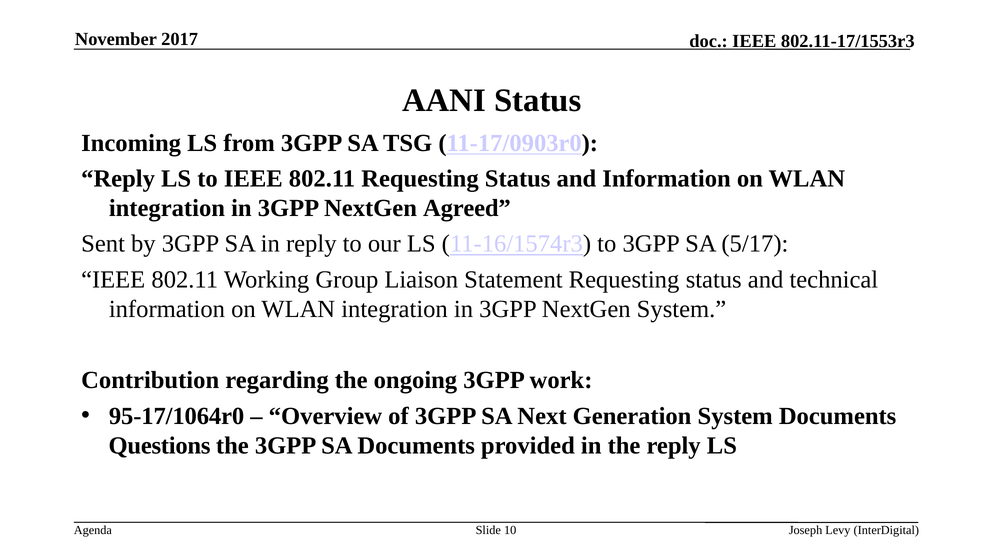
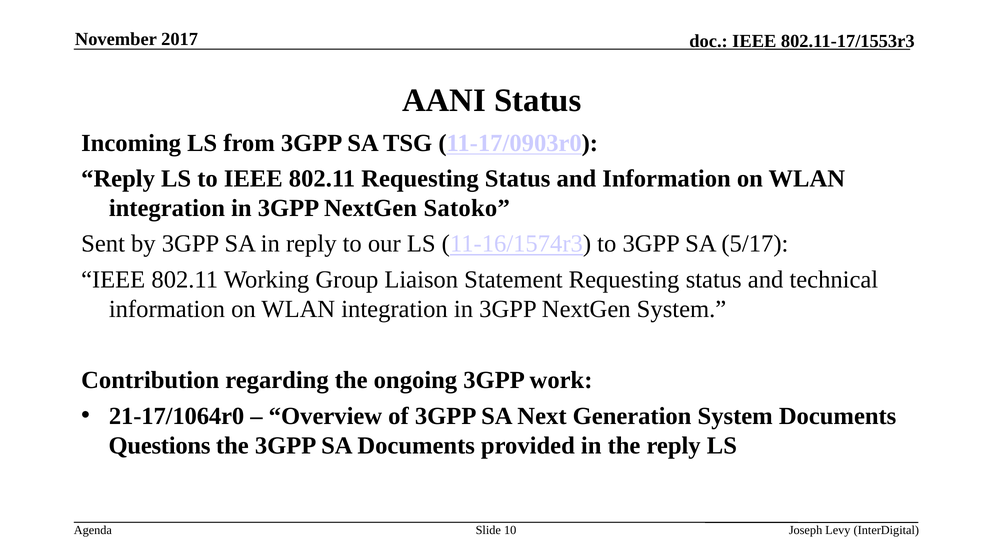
Agreed: Agreed -> Satoko (467, 208)
95-17/1064r0: 95-17/1064r0 -> 21-17/1064r0 (177, 416)
